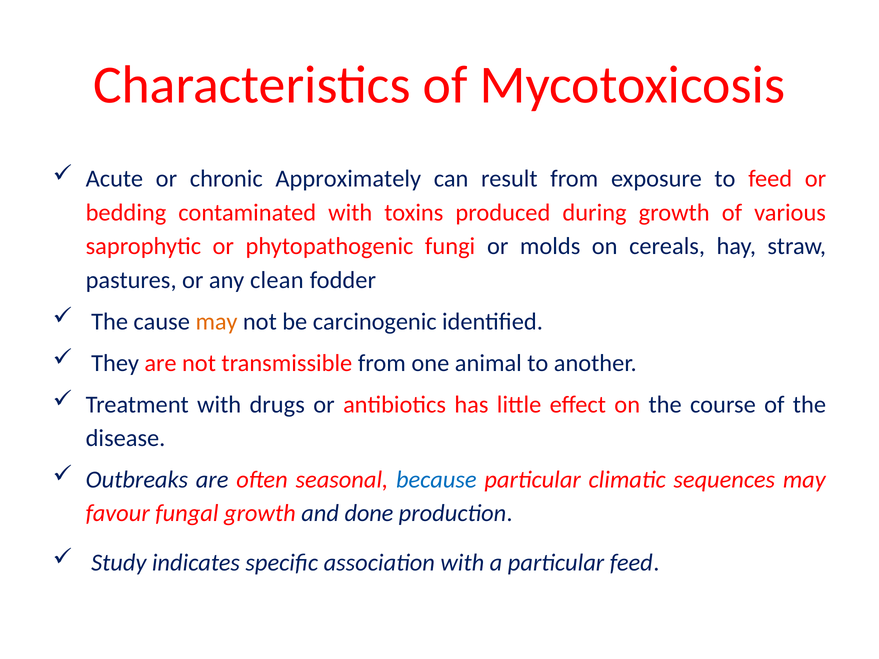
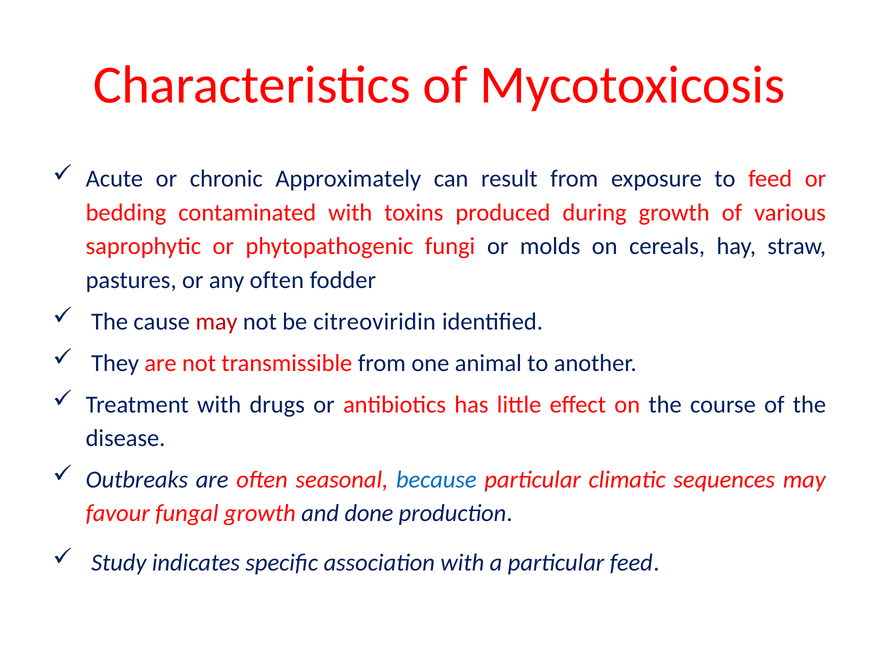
any clean: clean -> often (277, 280)
may colour: orange -> red (217, 322)
carcinogenic: carcinogenic -> citreoviridin (375, 322)
